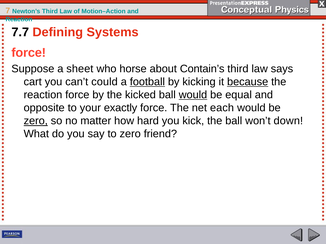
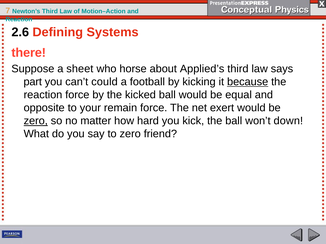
7.7: 7.7 -> 2.6 (20, 32)
force: force -> there (29, 53)
Contain’s: Contain’s -> Applied’s (202, 69)
cart: cart -> part (33, 82)
football underline: present -> none (147, 82)
would underline: present -> none (193, 95)
exactly: exactly -> remain (121, 108)
each: each -> exert (222, 108)
